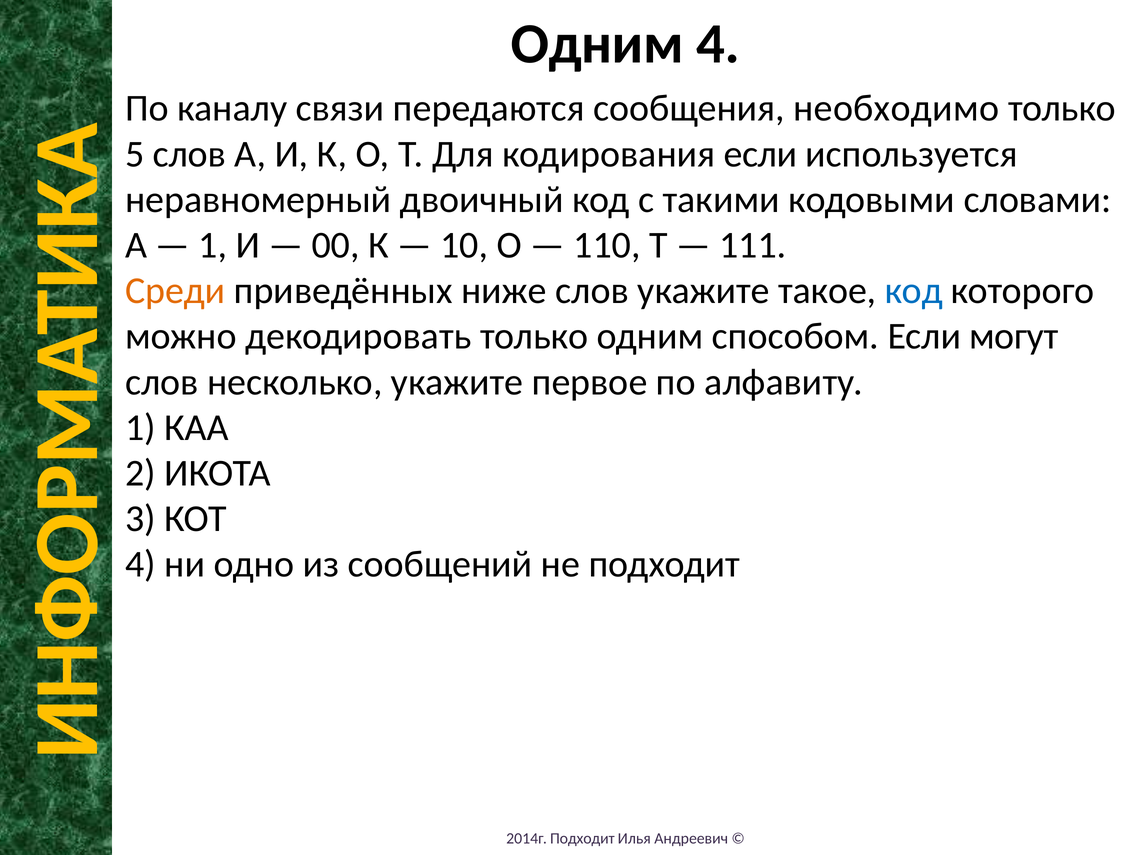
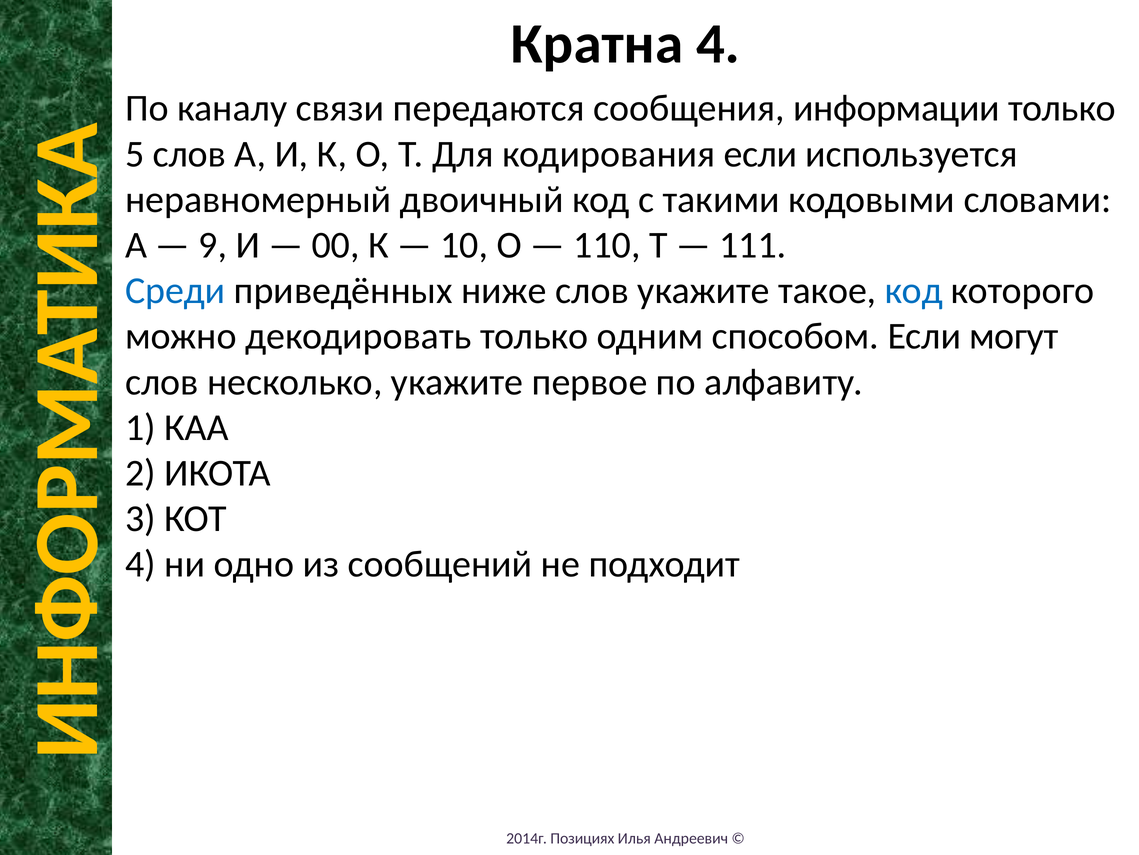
Одним: Одним -> Кратна (597, 44)
необходимо: необходимо -> информации (897, 108)
1: 1 -> 9 (213, 245)
Среди colour: orange -> blue (175, 291)
2014г Подходит: Подходит -> Позициях (582, 838)
